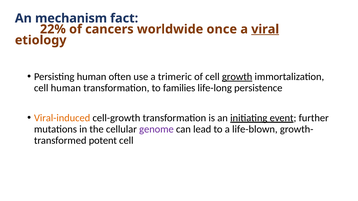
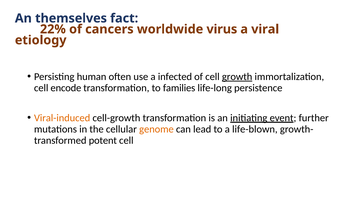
mechanism: mechanism -> themselves (71, 18)
once: once -> virus (222, 29)
viral underline: present -> none (265, 29)
trimeric: trimeric -> infected (175, 77)
cell human: human -> encode (66, 88)
genome colour: purple -> orange (156, 129)
